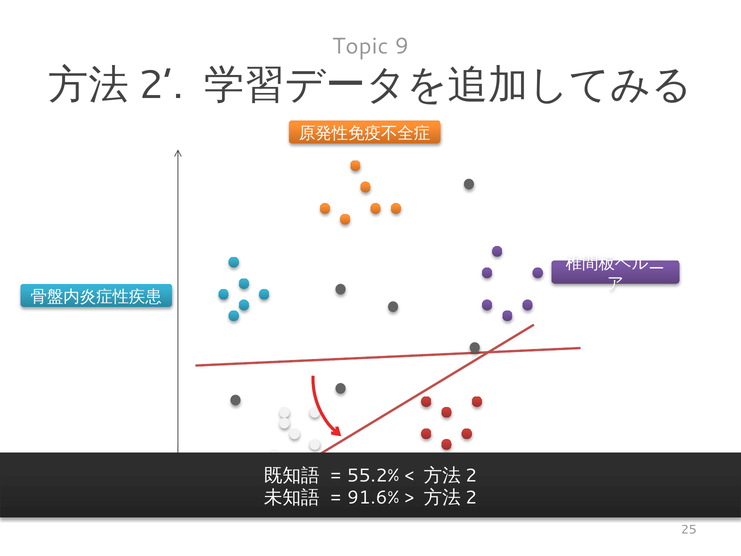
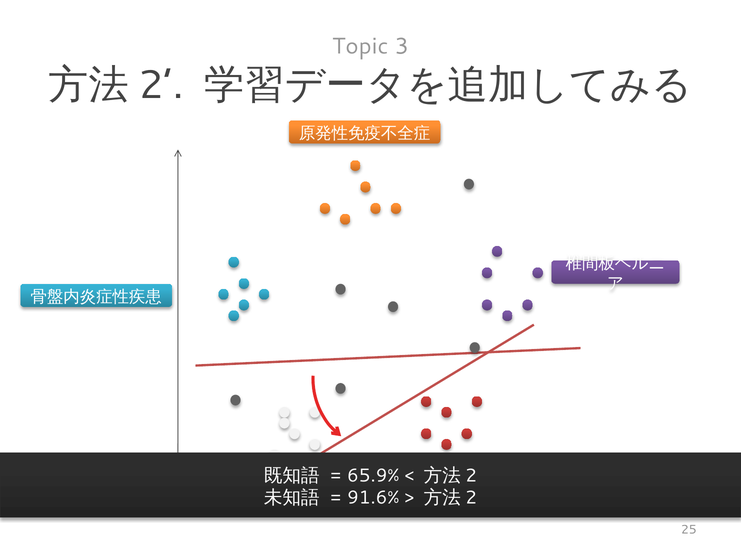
9: 9 -> 3 (402, 46)
55.2%: 55.2% -> 65.9% (373, 475)
